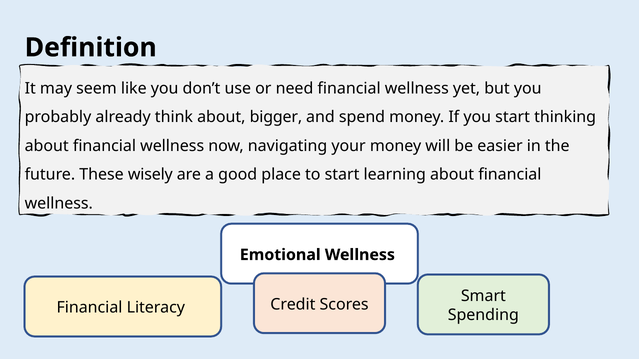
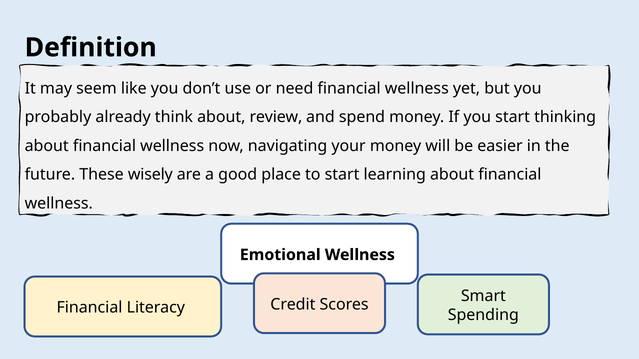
bigger: bigger -> review (276, 117)
